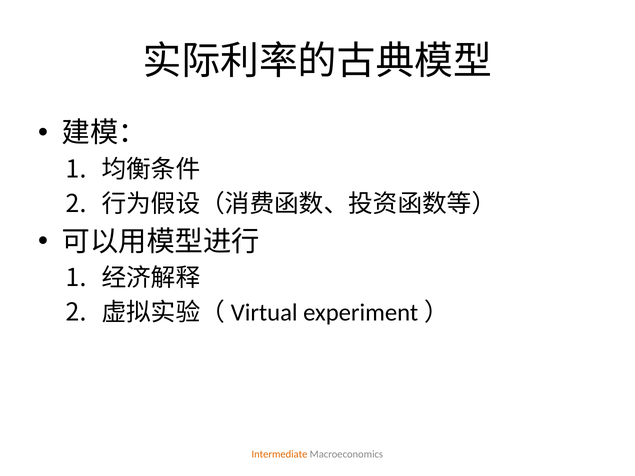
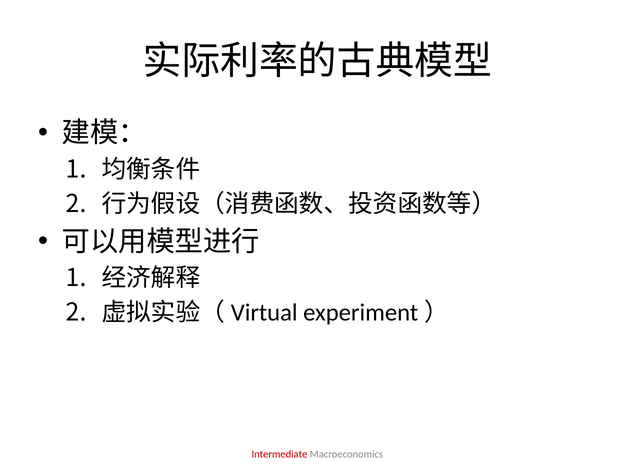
Intermediate colour: orange -> red (280, 455)
